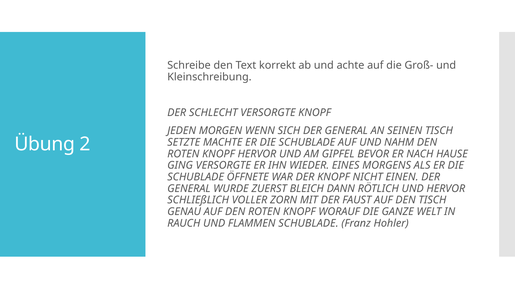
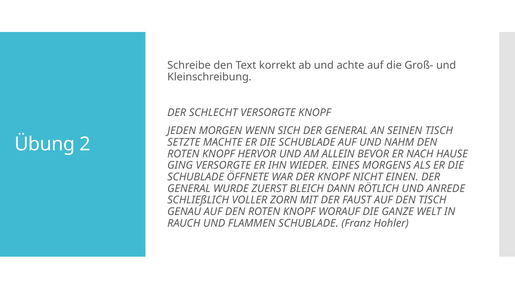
GIPFEL: GIPFEL -> ALLEIN (338, 154)
UND HERVOR: HERVOR -> ANREDE (446, 189)
